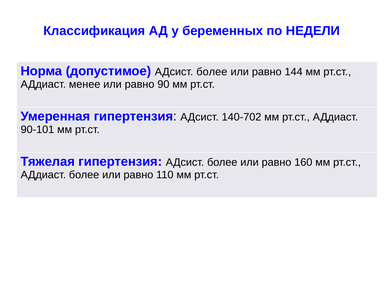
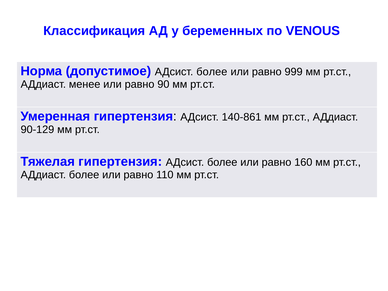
НЕДЕЛИ: НЕДЕЛИ -> VENOUS (313, 31)
144: 144 -> 999 (294, 72)
140-702: 140-702 -> 140-861 (242, 117)
90-101: 90-101 -> 90-129 (37, 130)
